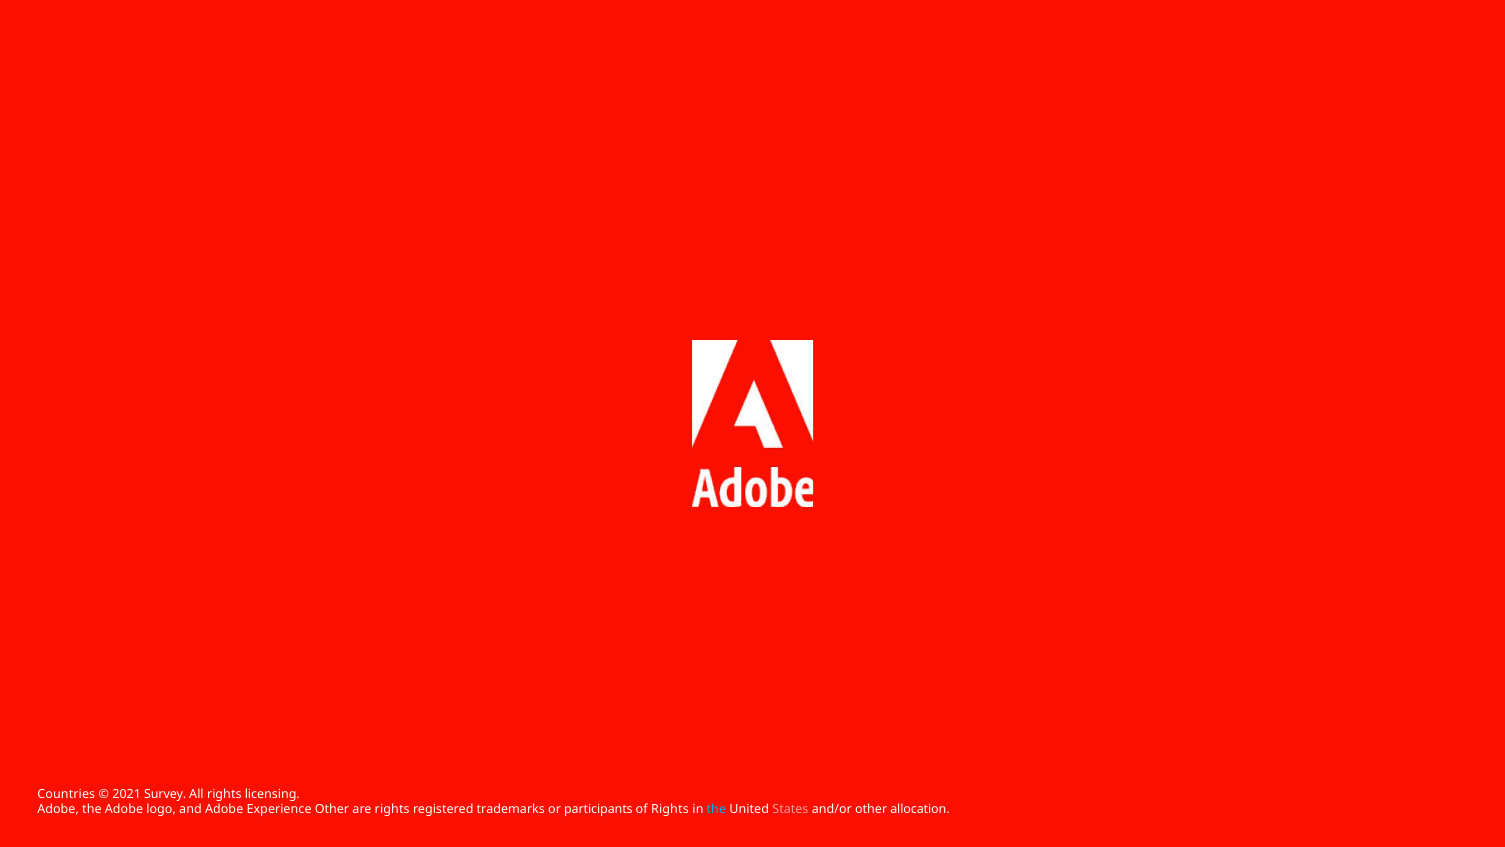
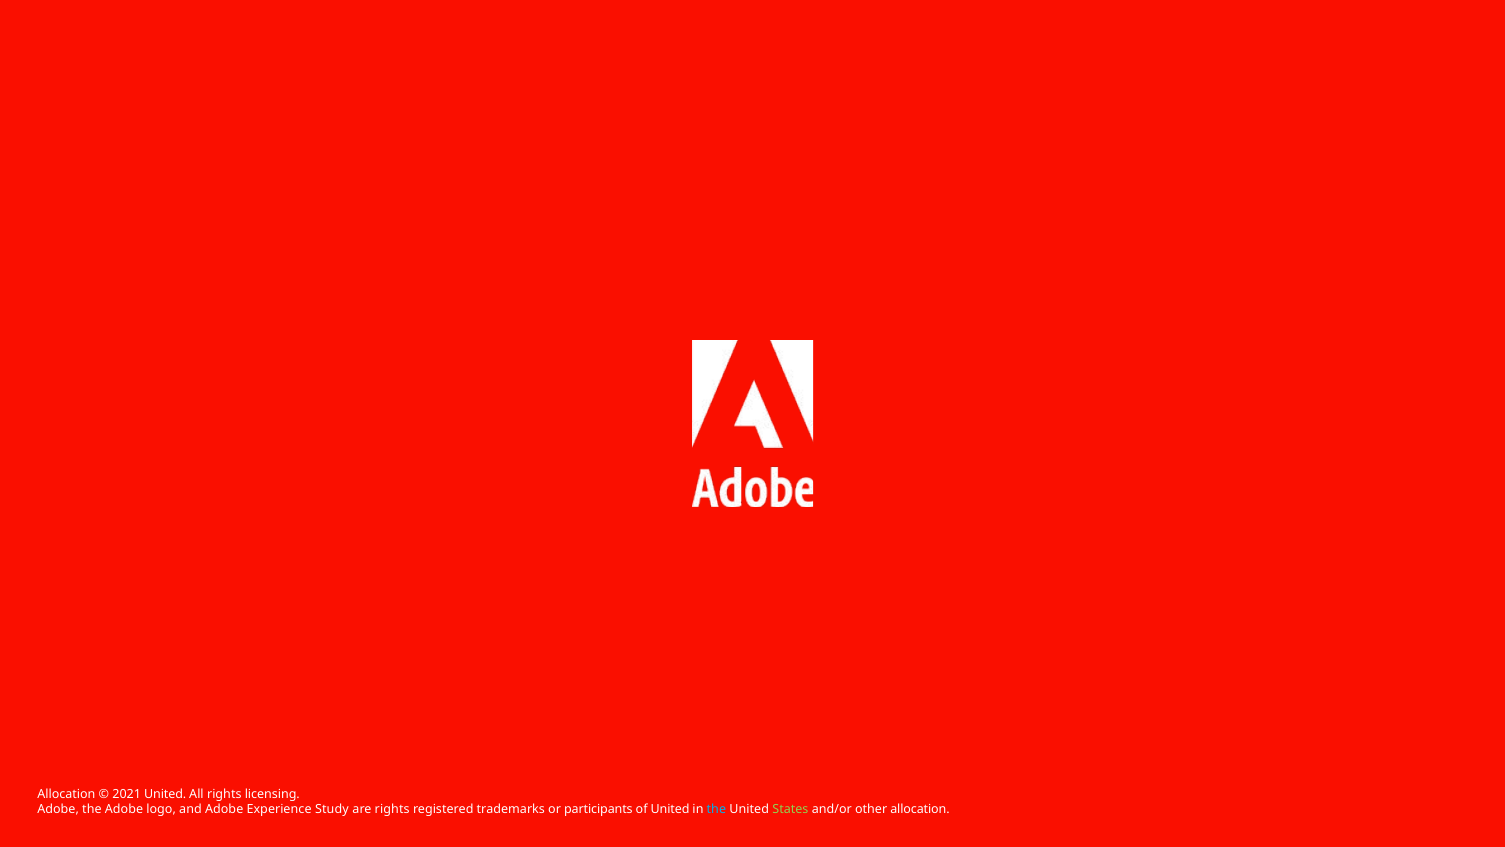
Countries: Countries -> Allocation (66, 794)
2021 Survey: Survey -> United (165, 794)
Experience Other: Other -> Study (332, 809)
of Rights: Rights -> United (670, 809)
States colour: pink -> light green (790, 809)
